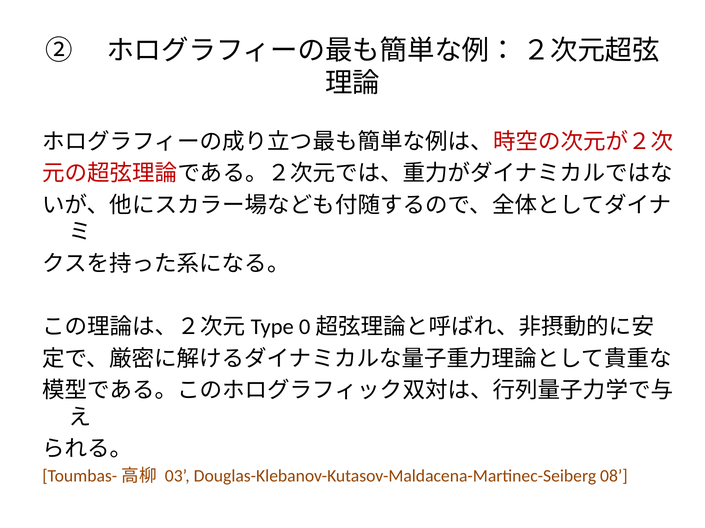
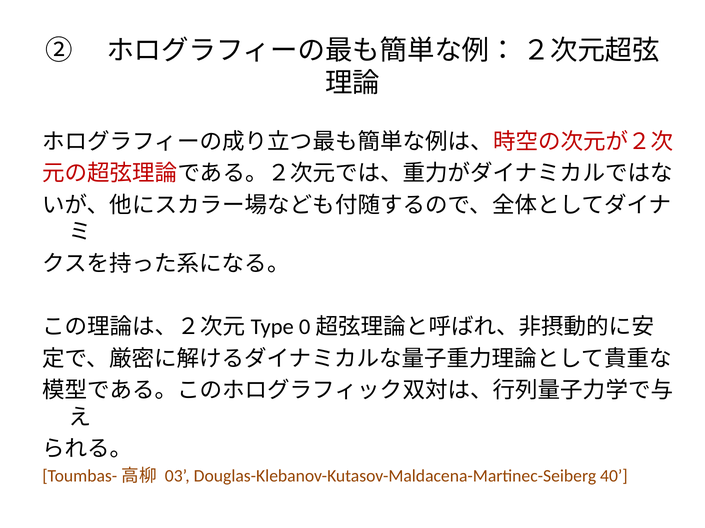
08: 08 -> 40 (614, 477)
